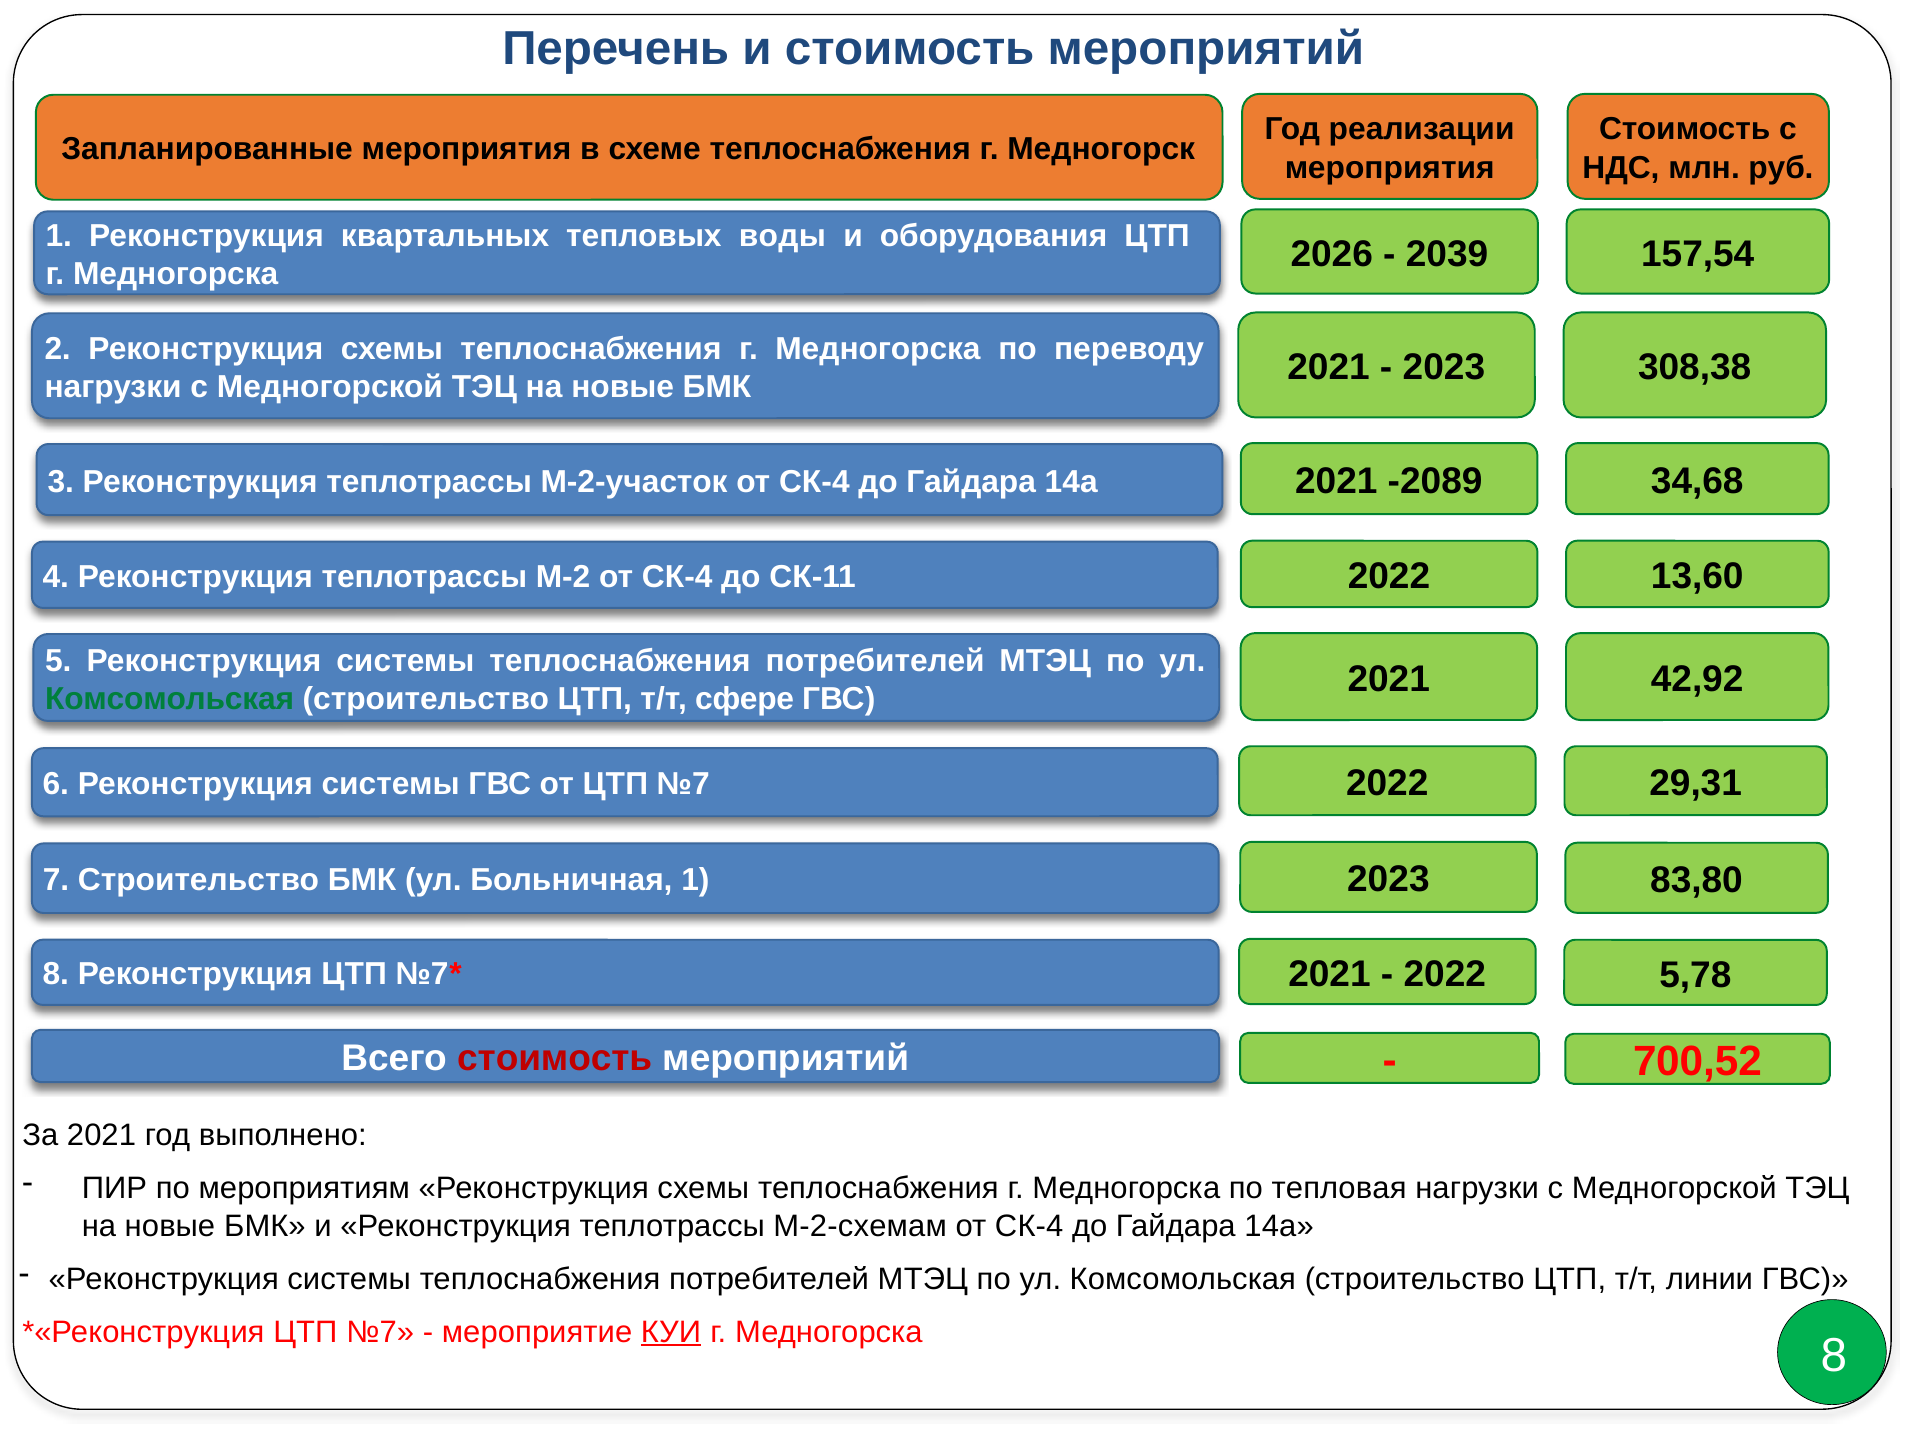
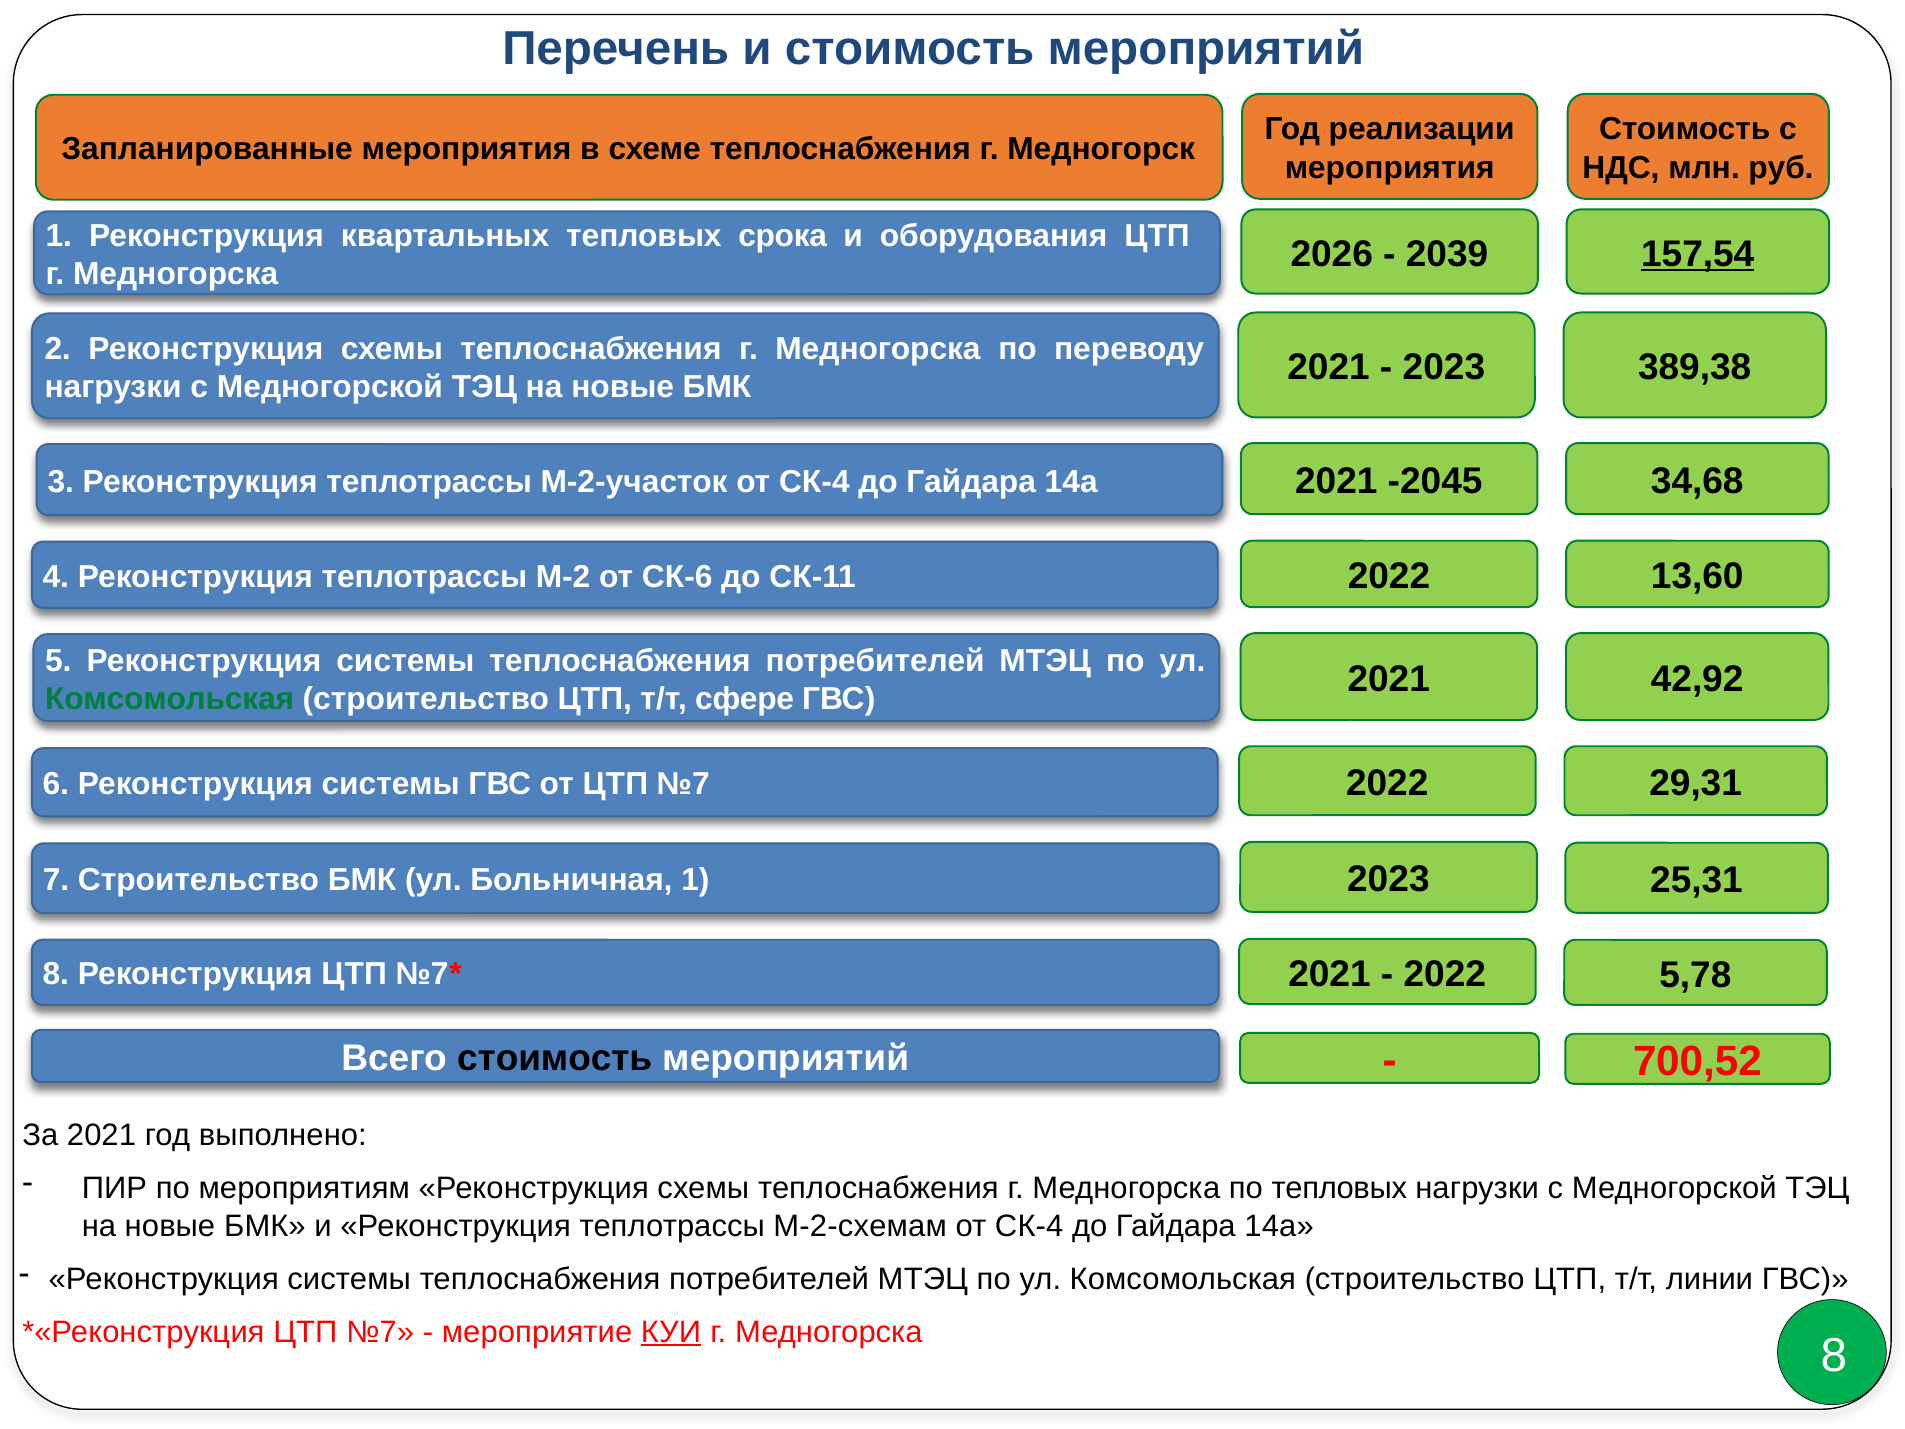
воды: воды -> срока (783, 236)
157,54 underline: none -> present (1698, 254)
308,38: 308,38 -> 389,38 (1695, 367)
-2089: -2089 -> -2045 (1435, 481)
М-2 от СК-4: СК-4 -> СК-6 (677, 577)
83,80: 83,80 -> 25,31 (1697, 880)
стоимость colour: red -> black (555, 1058)
по тепловая: тепловая -> тепловых (1339, 1188)
